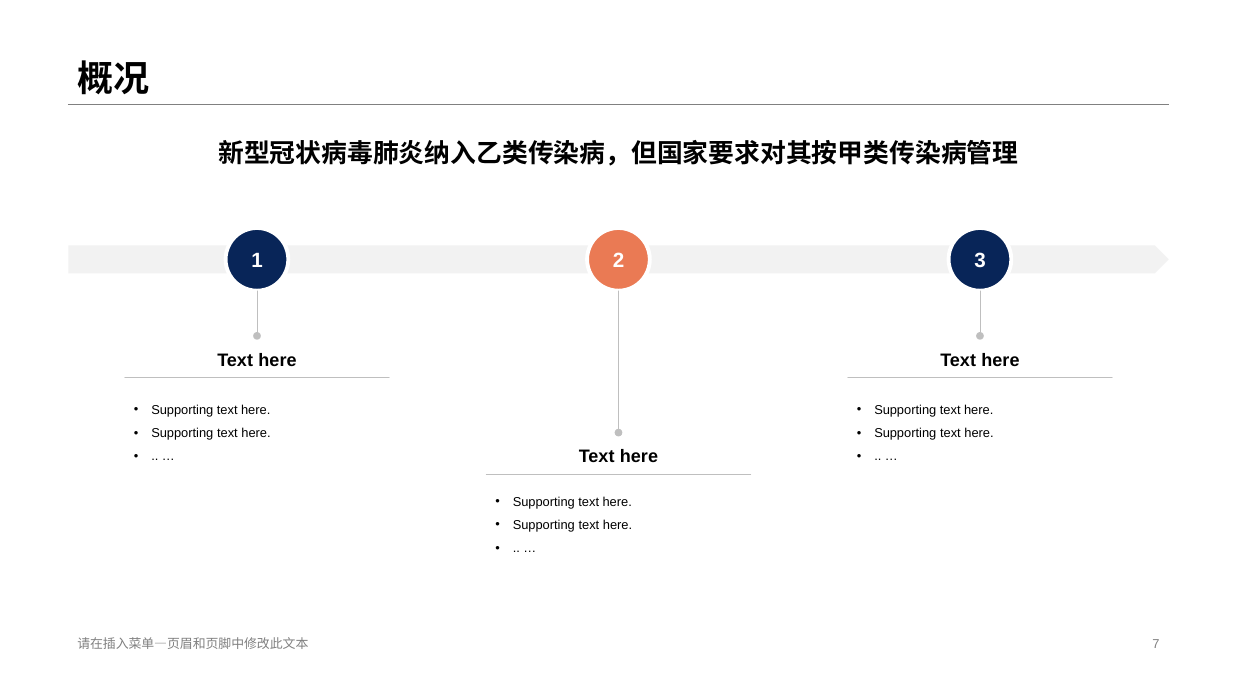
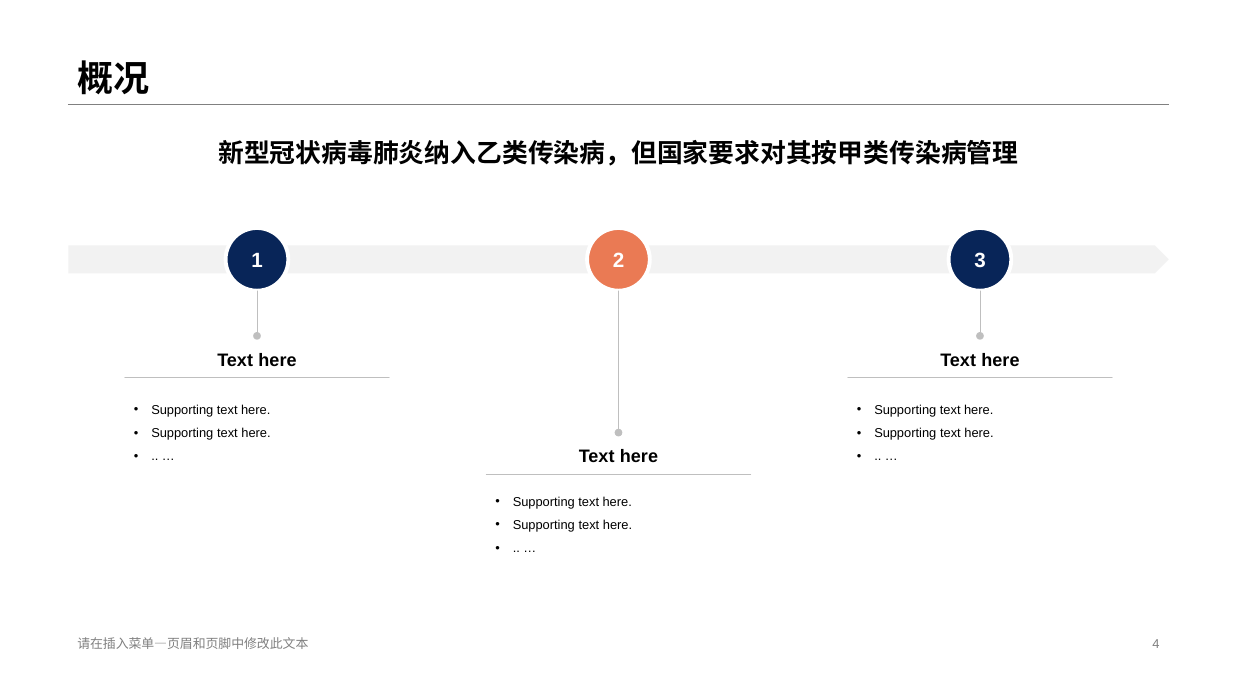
7: 7 -> 4 (1156, 645)
